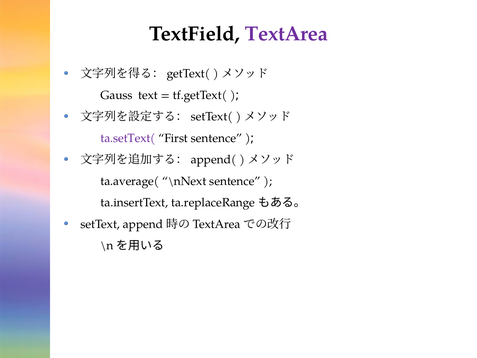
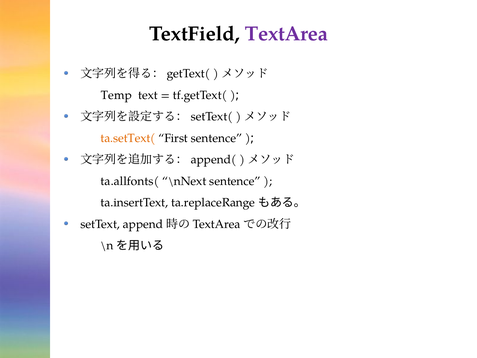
Gauss: Gauss -> Temp (116, 95)
ta.setText( colour: purple -> orange (128, 138)
ta.average(: ta.average( -> ta.allfonts( (130, 181)
